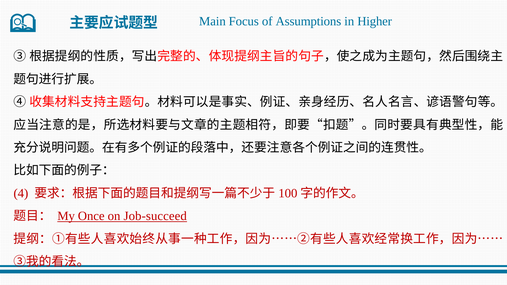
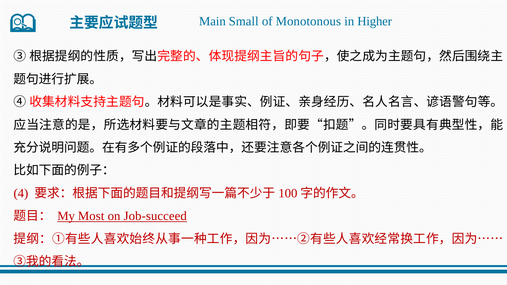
Focus: Focus -> Small (244, 21)
Assumptions: Assumptions -> Monotonous (308, 21)
Once: Once -> Most (91, 216)
